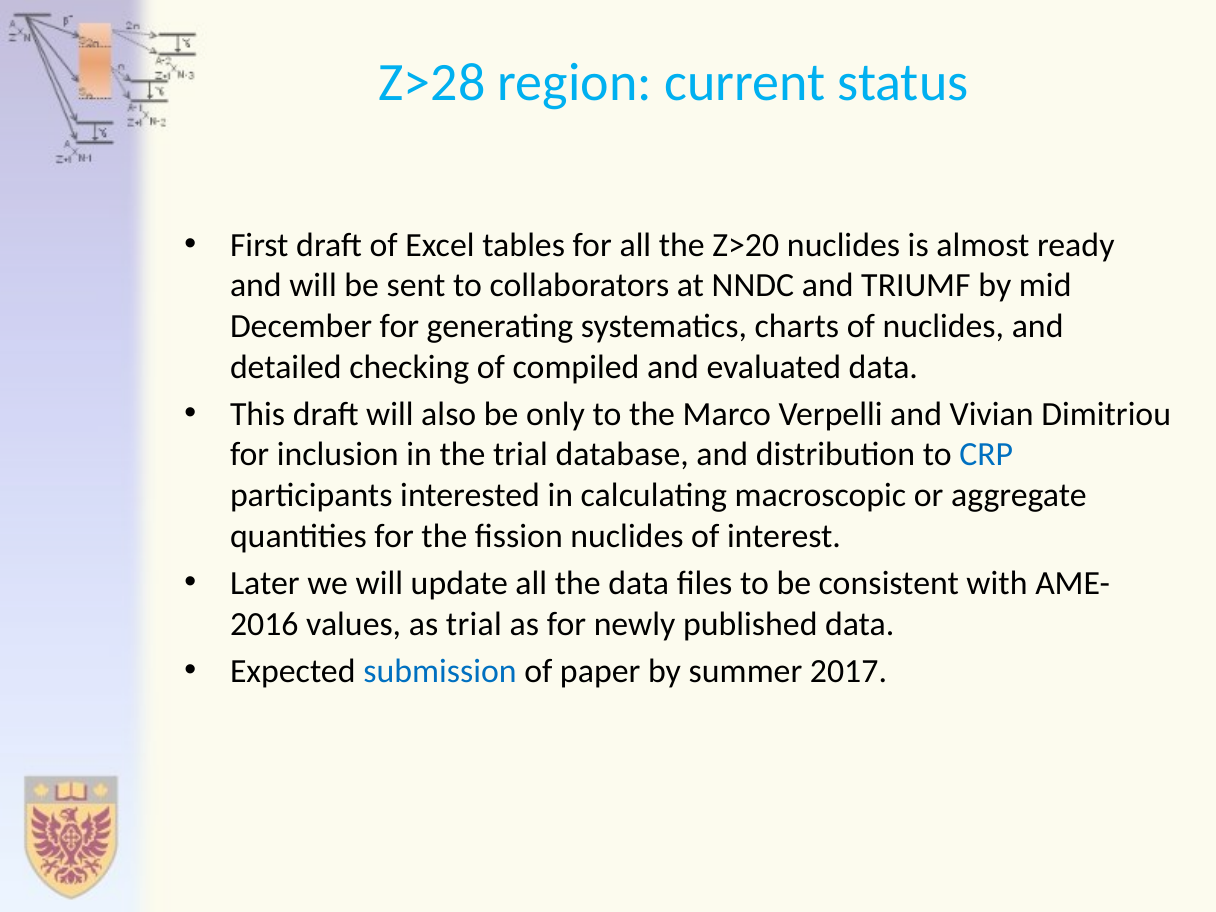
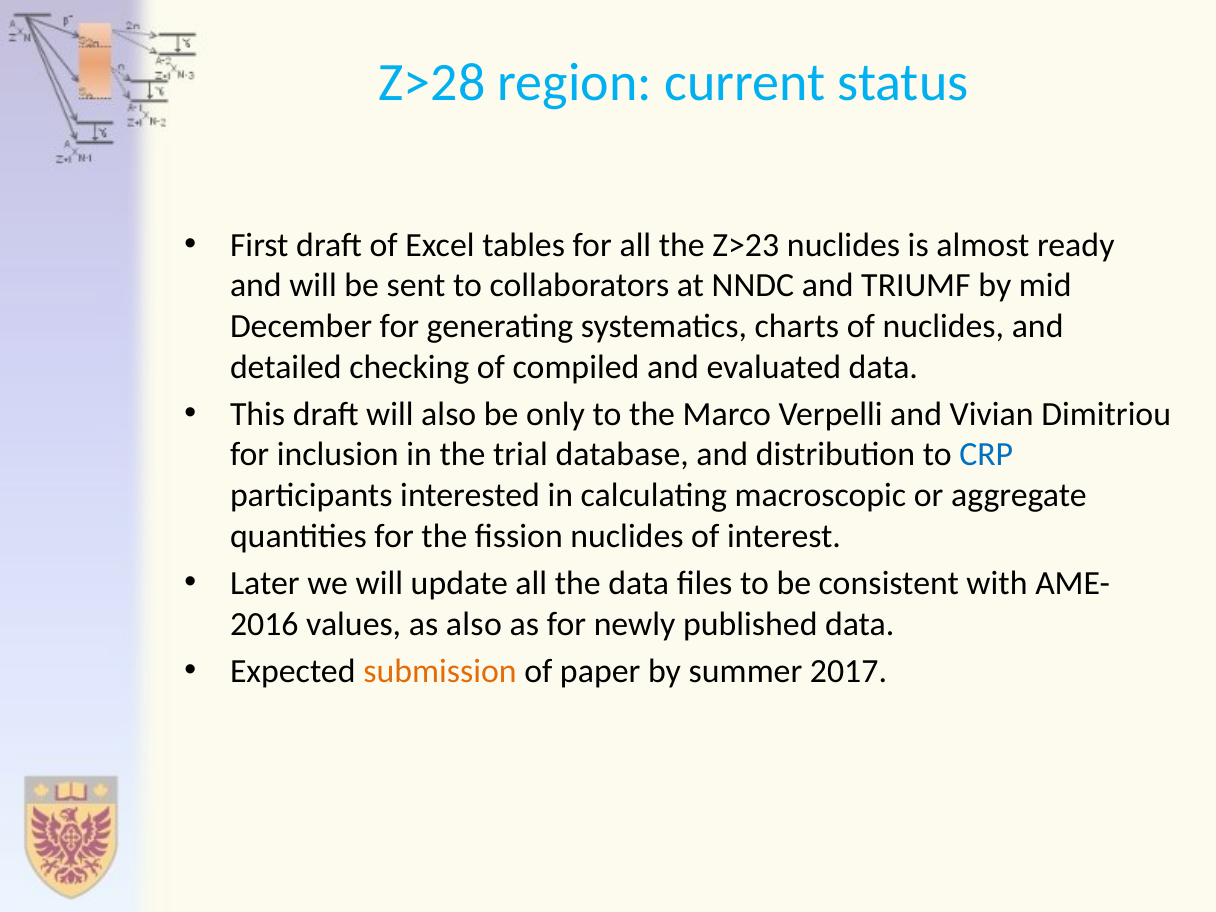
Z>20: Z>20 -> Z>23 (746, 245)
as trial: trial -> also (474, 624)
submission colour: blue -> orange (440, 671)
